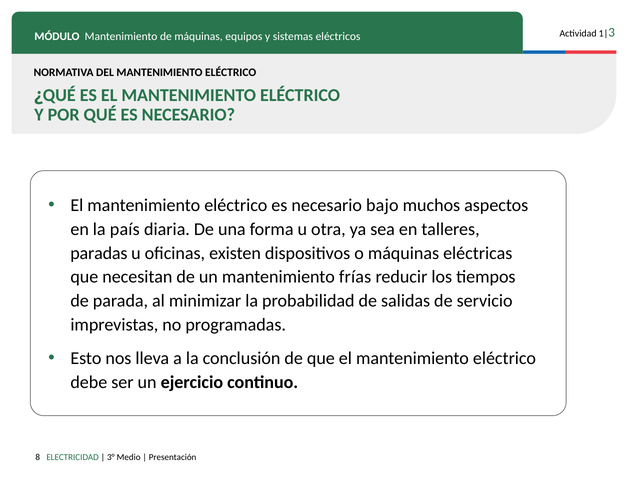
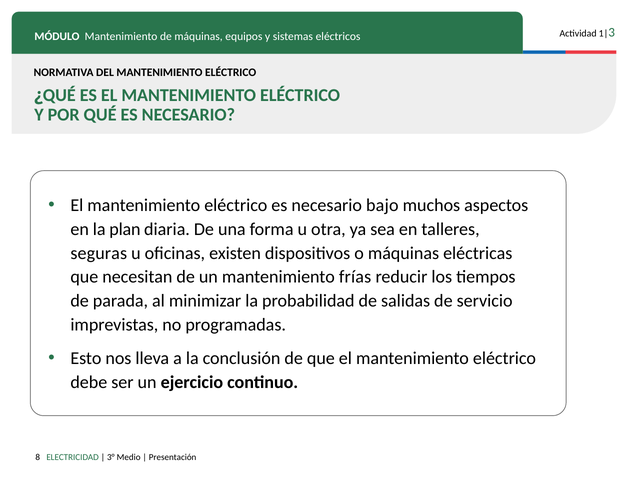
país: país -> plan (125, 229)
paradas: paradas -> seguras (99, 253)
